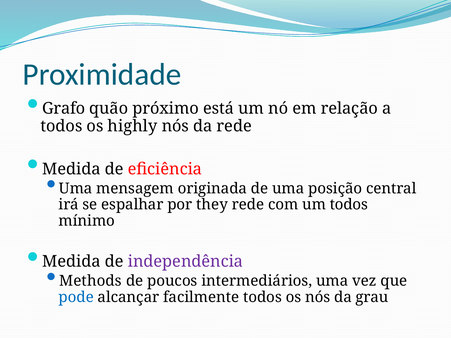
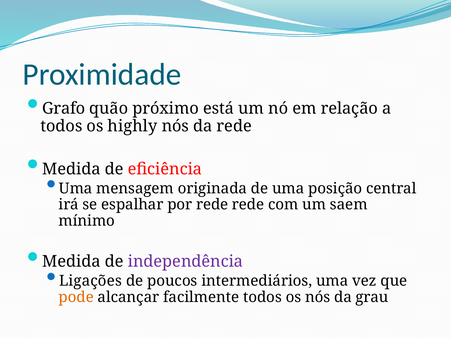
por they: they -> rede (212, 205)
um todos: todos -> saem (349, 205)
Methods: Methods -> Ligações (90, 281)
pode colour: blue -> orange (76, 297)
